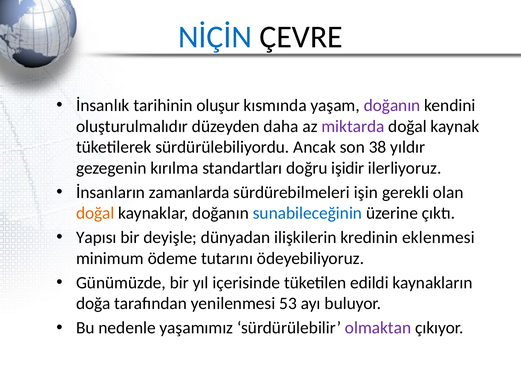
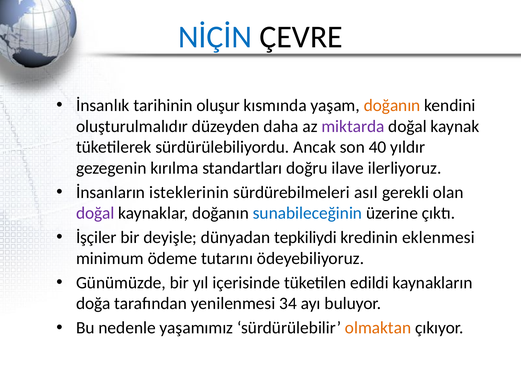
doğanın colour: purple -> orange (392, 105)
38: 38 -> 40 (378, 147)
işidir: işidir -> ilave (348, 168)
zamanlarda: zamanlarda -> isteklerinin (189, 192)
işin: işin -> asıl (366, 192)
doğal colour: orange -> purple (95, 213)
Yapısı: Yapısı -> İşçiler (96, 237)
ilişkilerin: ilişkilerin -> tepkiliydi (306, 237)
53: 53 -> 34 (288, 303)
olmaktan colour: purple -> orange (378, 328)
